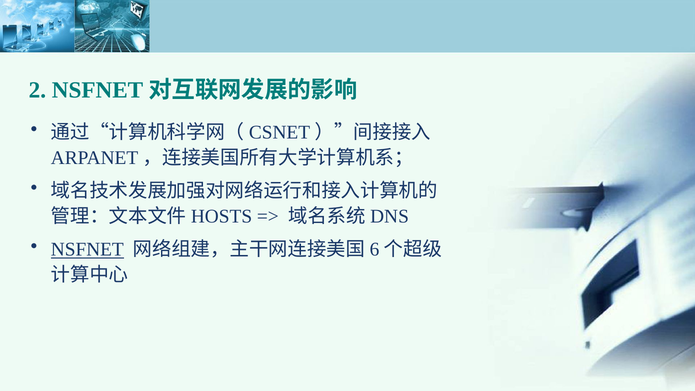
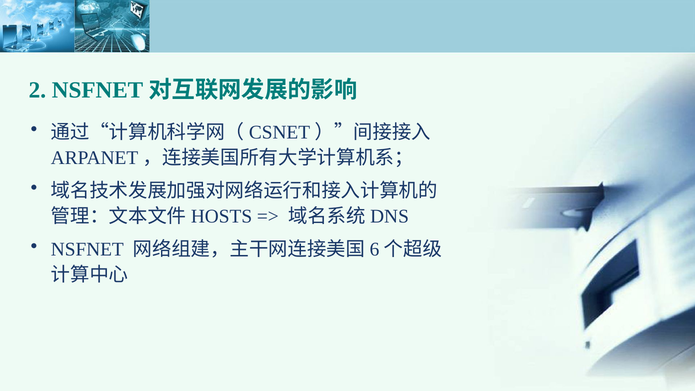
NSFNET underline: present -> none (87, 250)
